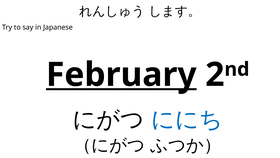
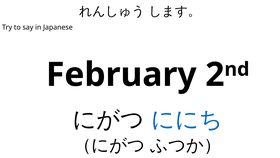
February underline: present -> none (121, 75)
